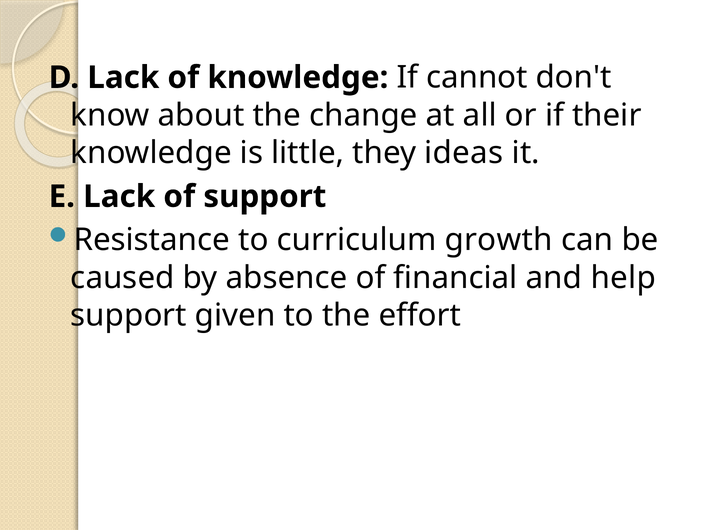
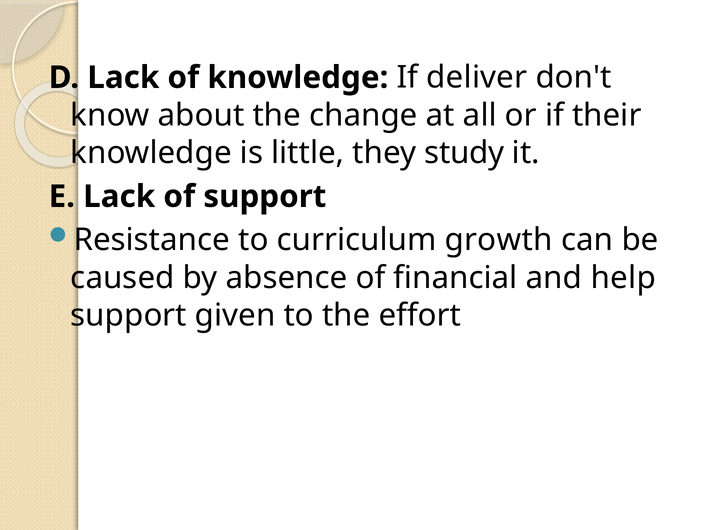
cannot: cannot -> deliver (477, 77)
ideas: ideas -> study (464, 153)
